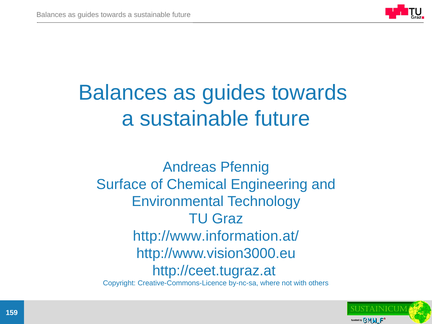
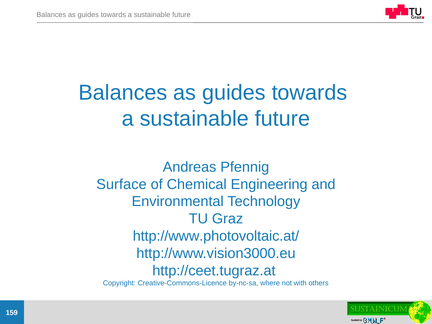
http://www.information.at/: http://www.information.at/ -> http://www.photovoltaic.at/ (216, 236)
